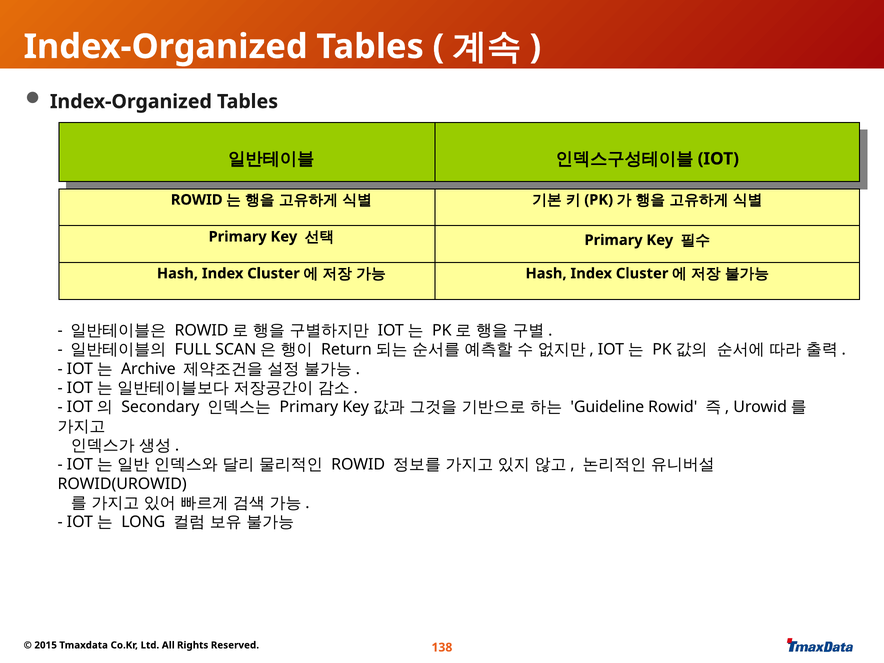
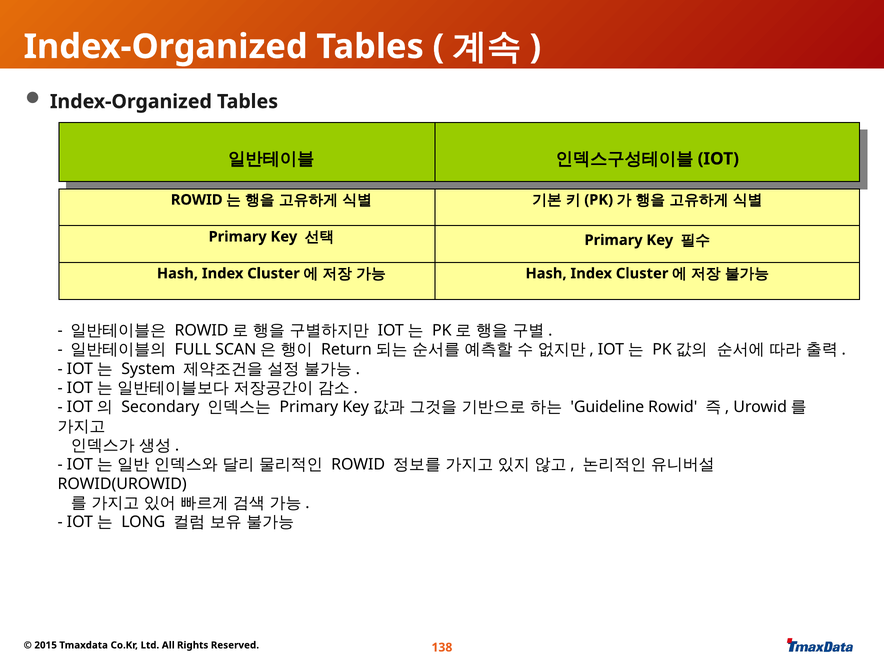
Archive: Archive -> System (148, 369)
